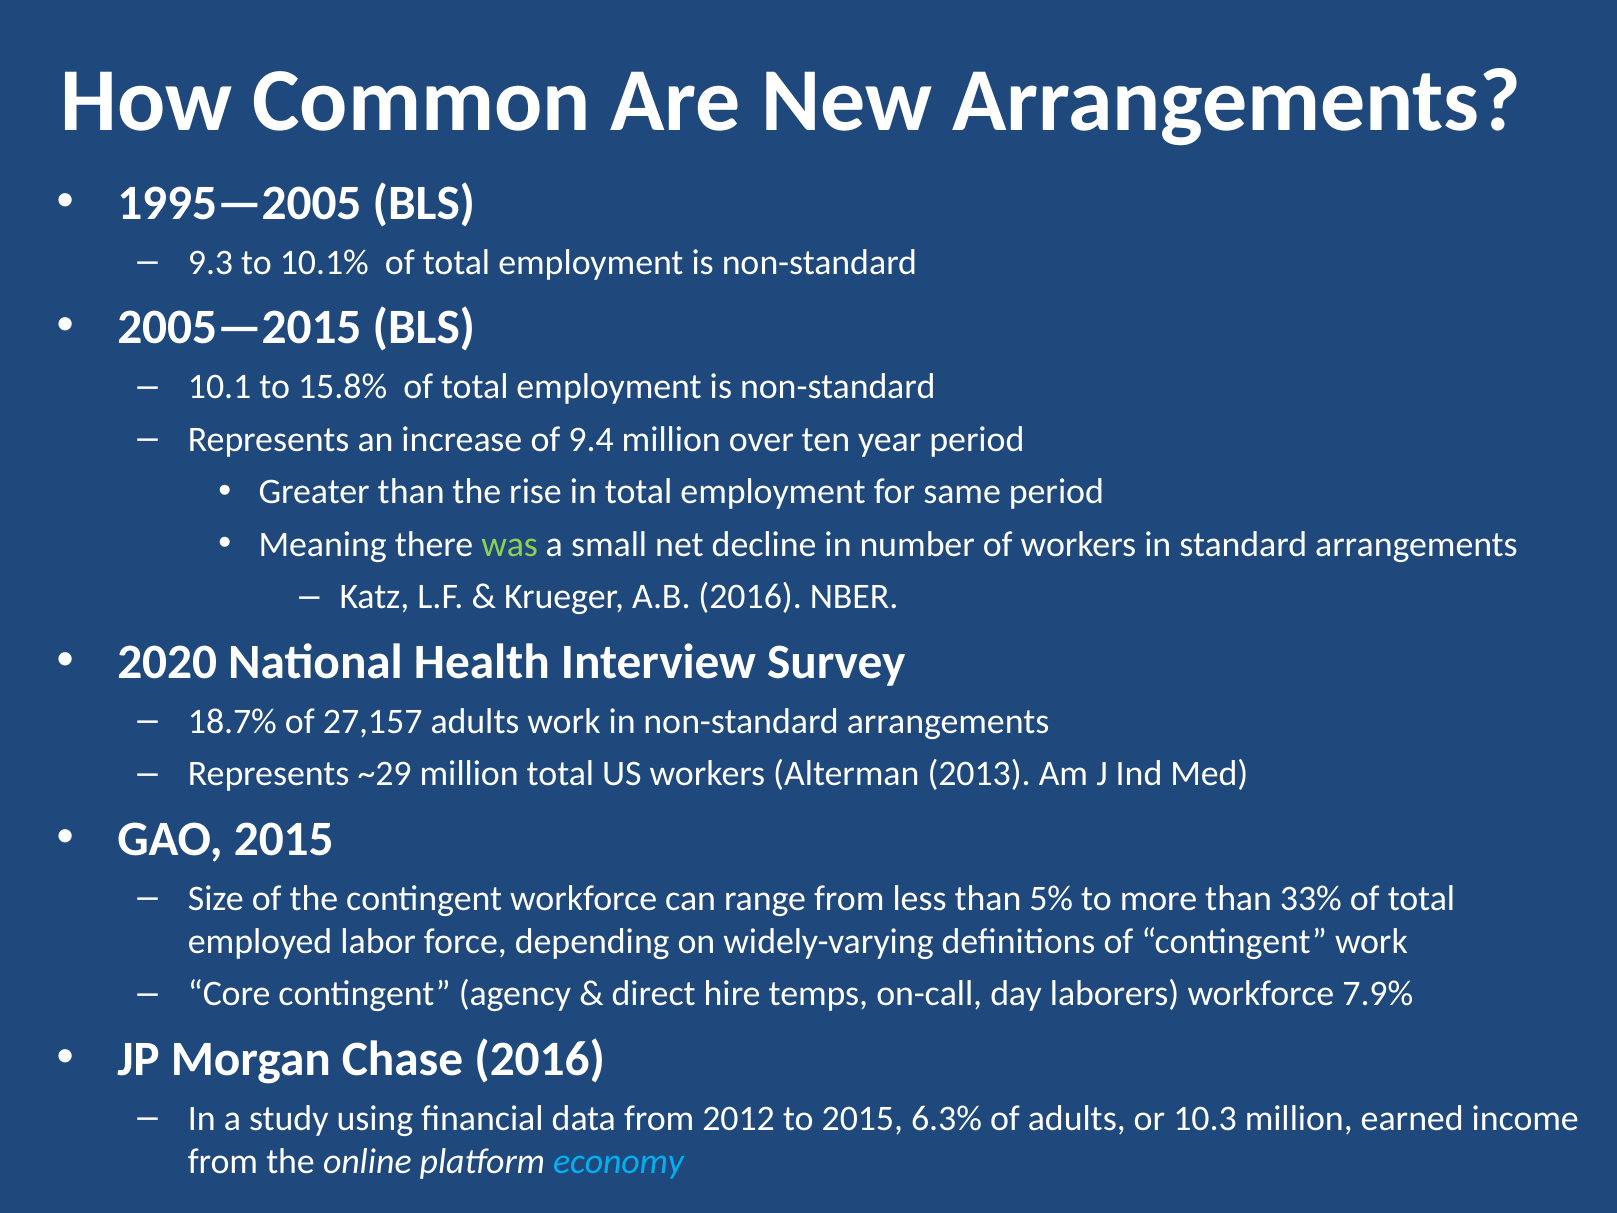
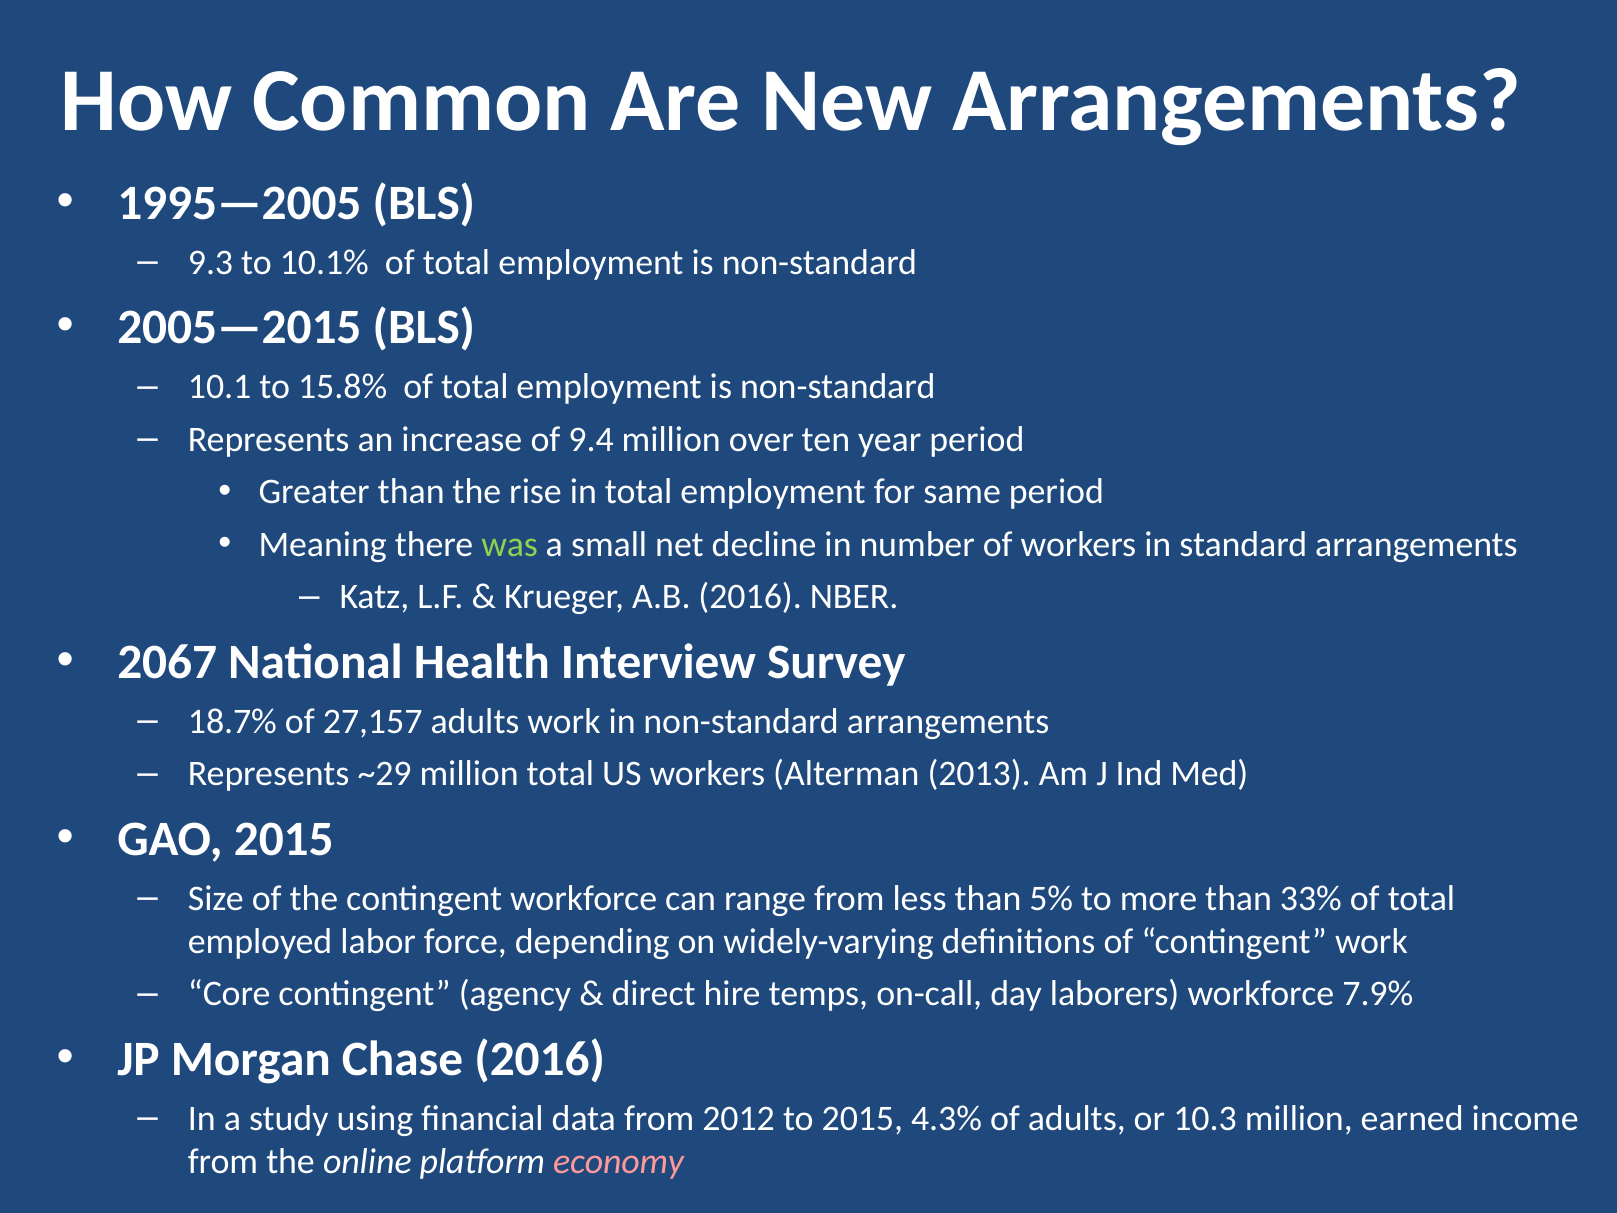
2020: 2020 -> 2067 (167, 662)
6.3%: 6.3% -> 4.3% (946, 1118)
economy colour: light blue -> pink (618, 1161)
